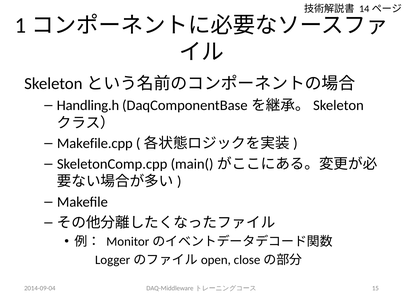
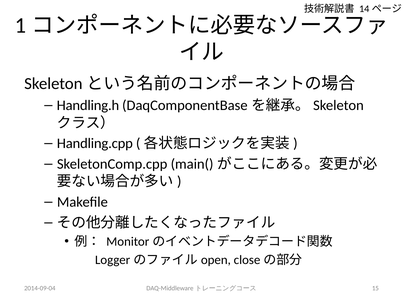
Makefile.cpp: Makefile.cpp -> Handling.cpp (95, 144)
